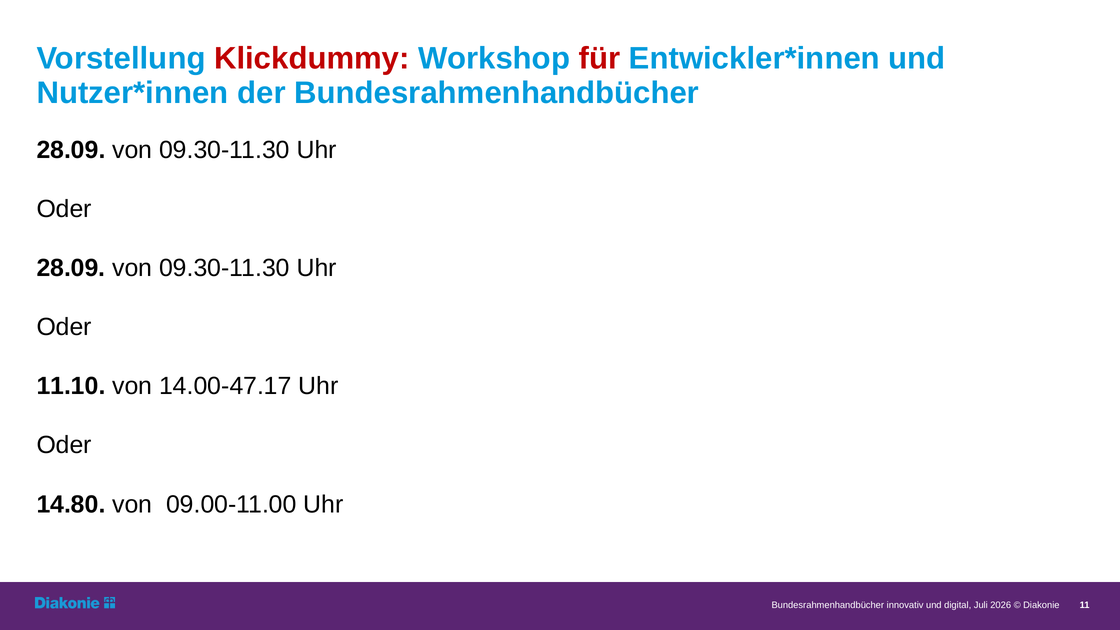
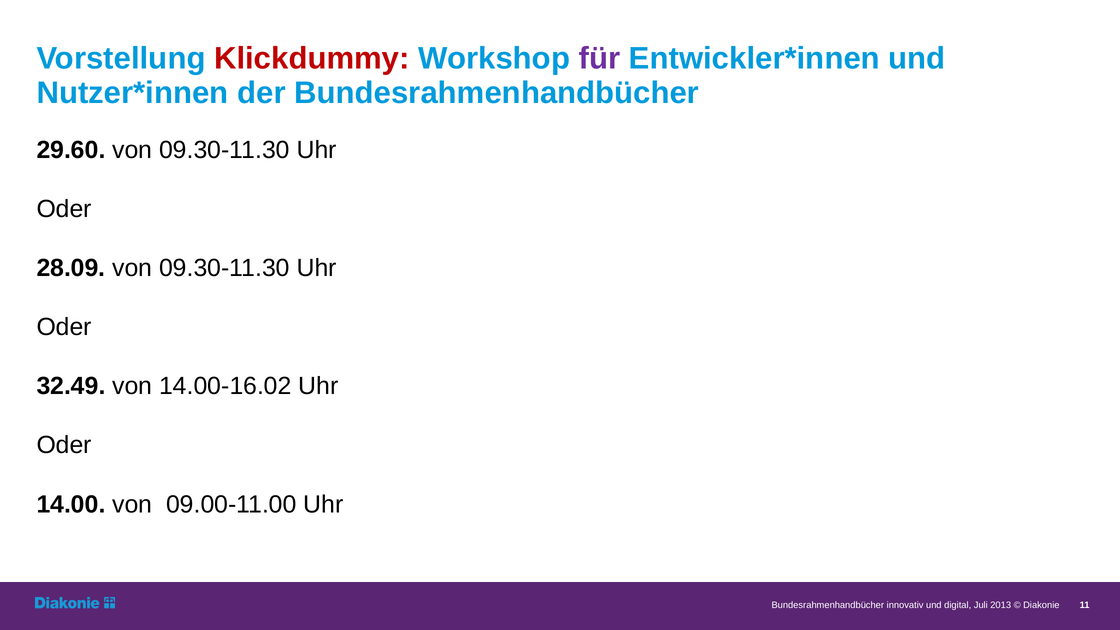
für colour: red -> purple (600, 59)
28.09: 28.09 -> 29.60 (71, 150)
11.10: 11.10 -> 32.49 (71, 386)
14.00-47.17: 14.00-47.17 -> 14.00-16.02 (225, 386)
14.80: 14.80 -> 14.00 (71, 504)
2026: 2026 -> 2013 (1001, 605)
